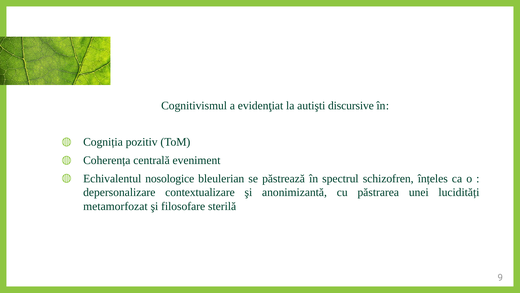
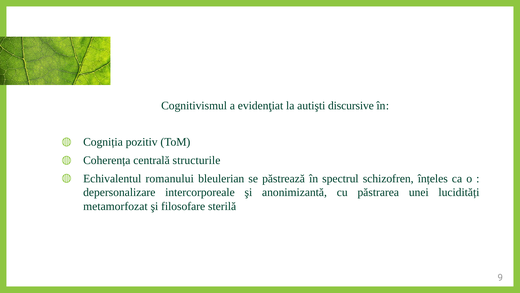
eveniment: eveniment -> structurile (196, 160)
nosologice: nosologice -> romanului (170, 178)
contextualizare: contextualizare -> intercorporeale (200, 192)
